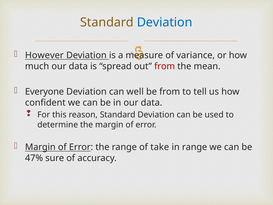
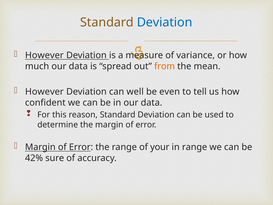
from colour: red -> orange (165, 66)
Everyone: Everyone -> However (44, 92)
be from: from -> even (170, 92)
take: take -> your (160, 147)
47%: 47% -> 42% (34, 158)
